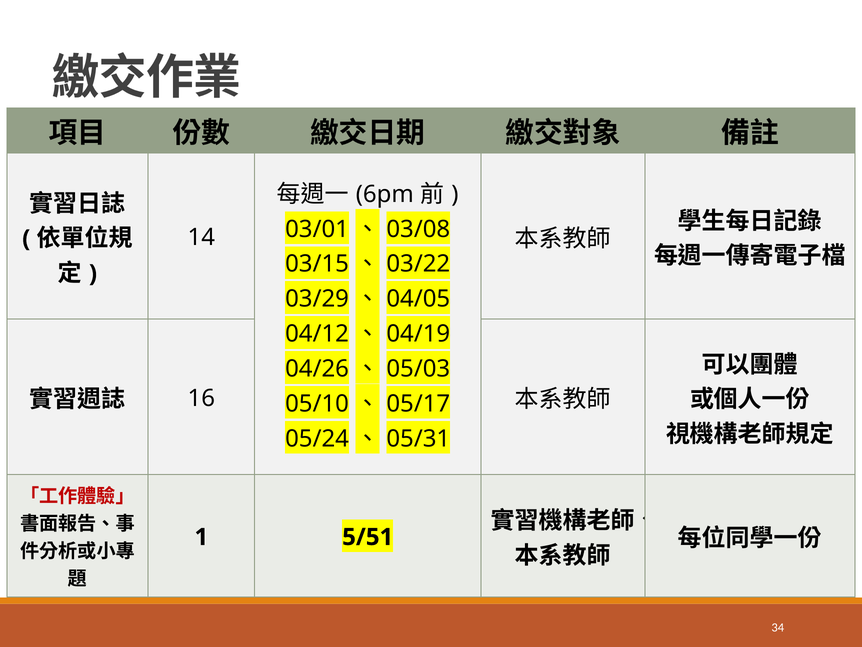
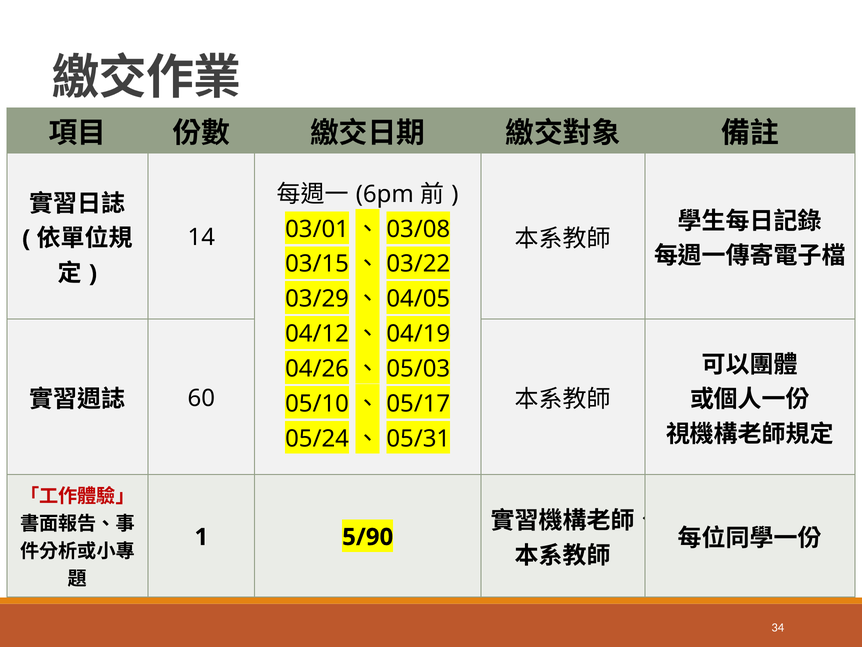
16: 16 -> 60 (201, 398)
5/51: 5/51 -> 5/90 (368, 537)
